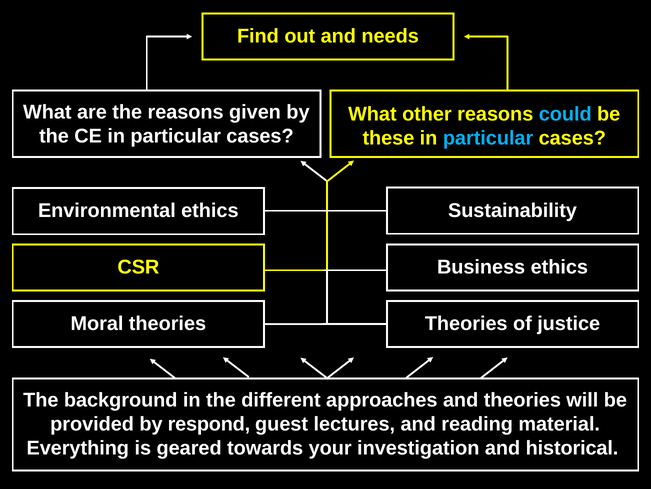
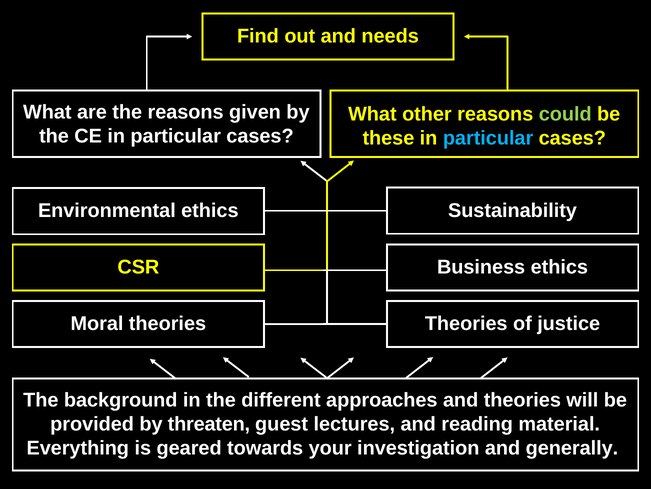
could colour: light blue -> light green (565, 114)
respond: respond -> threaten (209, 424)
historical: historical -> generally (572, 447)
